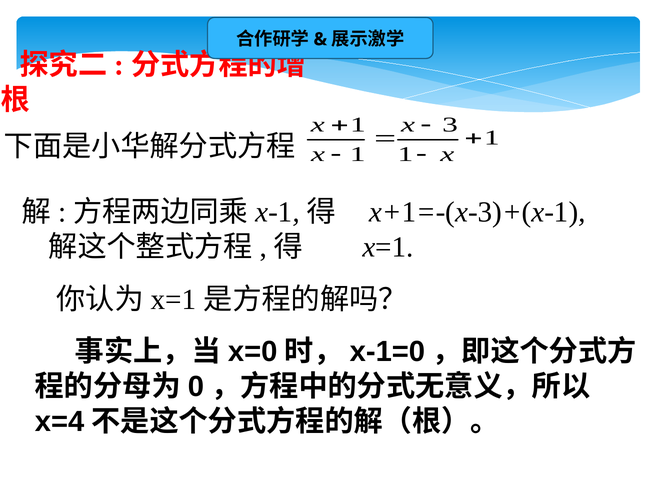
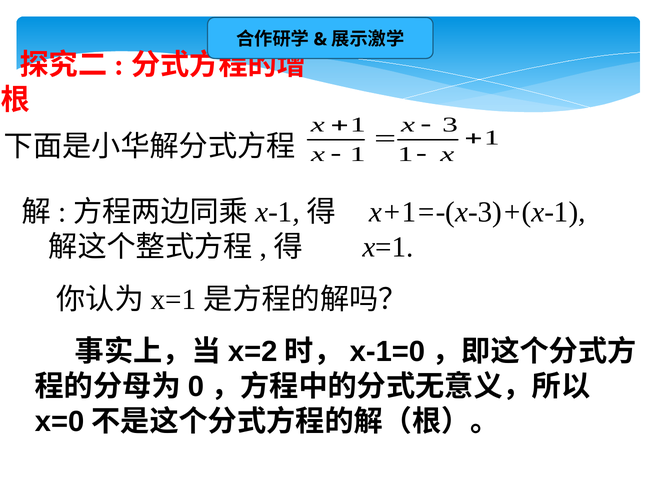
x=0: x=0 -> x=2 (253, 351)
x=4: x=4 -> x=0 (60, 421)
